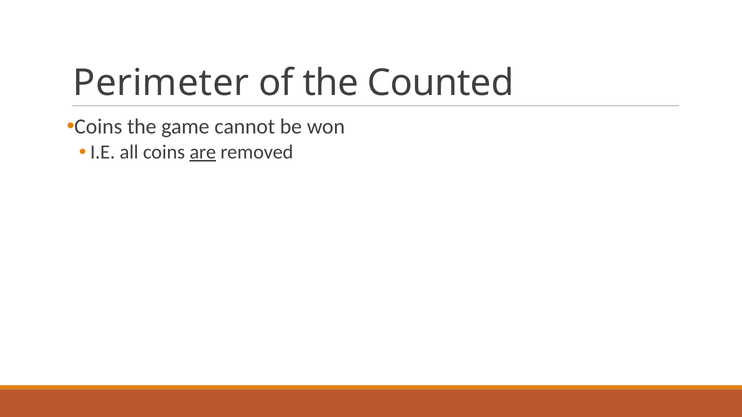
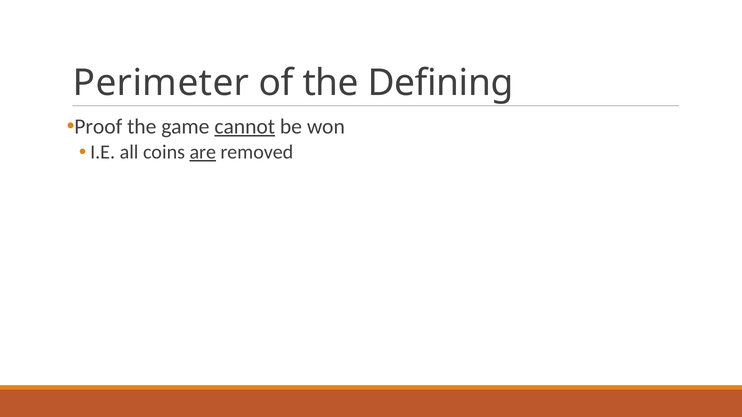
Counted: Counted -> Defining (441, 83)
Coins: Coins -> Proof (98, 127)
cannot underline: none -> present (245, 127)
